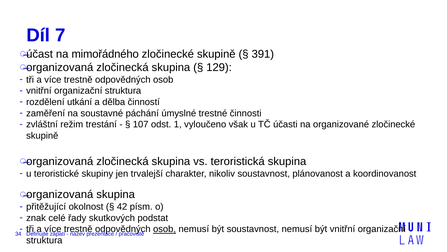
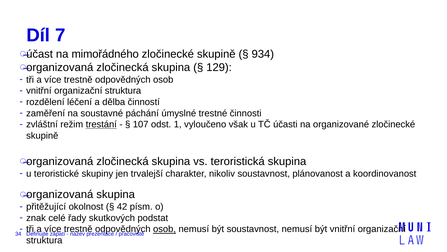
391: 391 -> 934 (263, 54)
utkání: utkání -> léčení (80, 102)
trestání underline: none -> present (101, 124)
